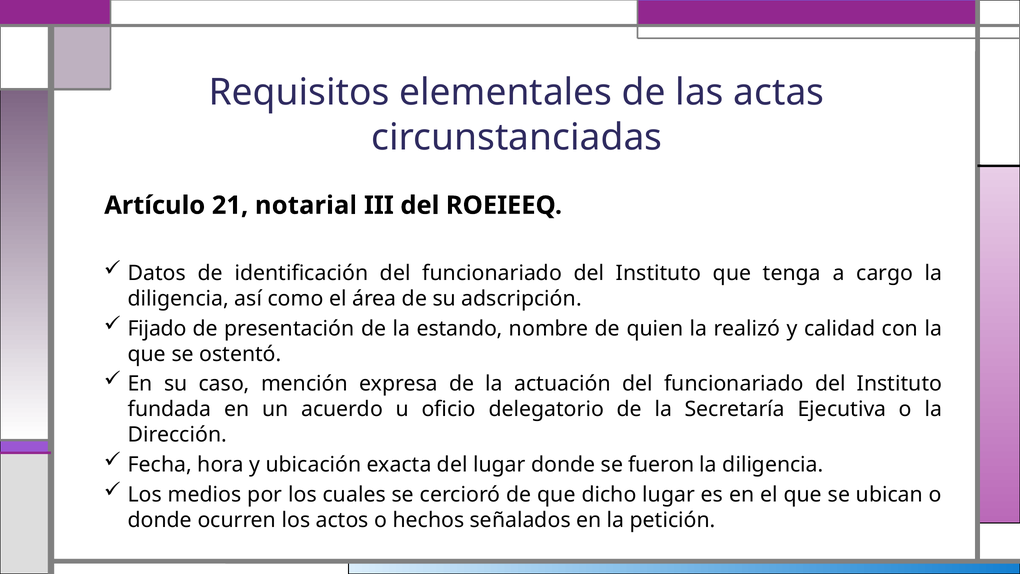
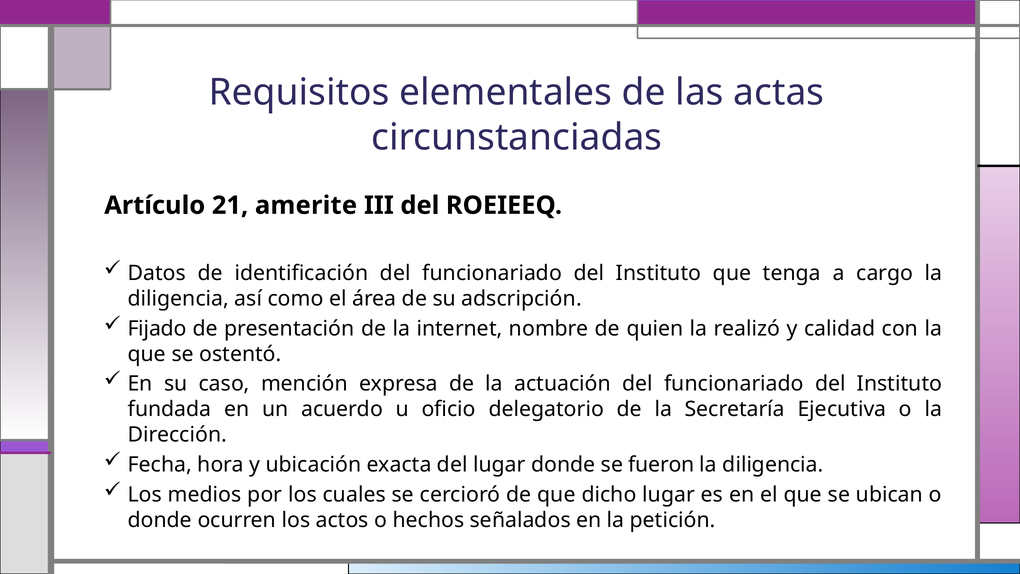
notarial: notarial -> amerite (306, 205)
estando: estando -> internet (460, 328)
